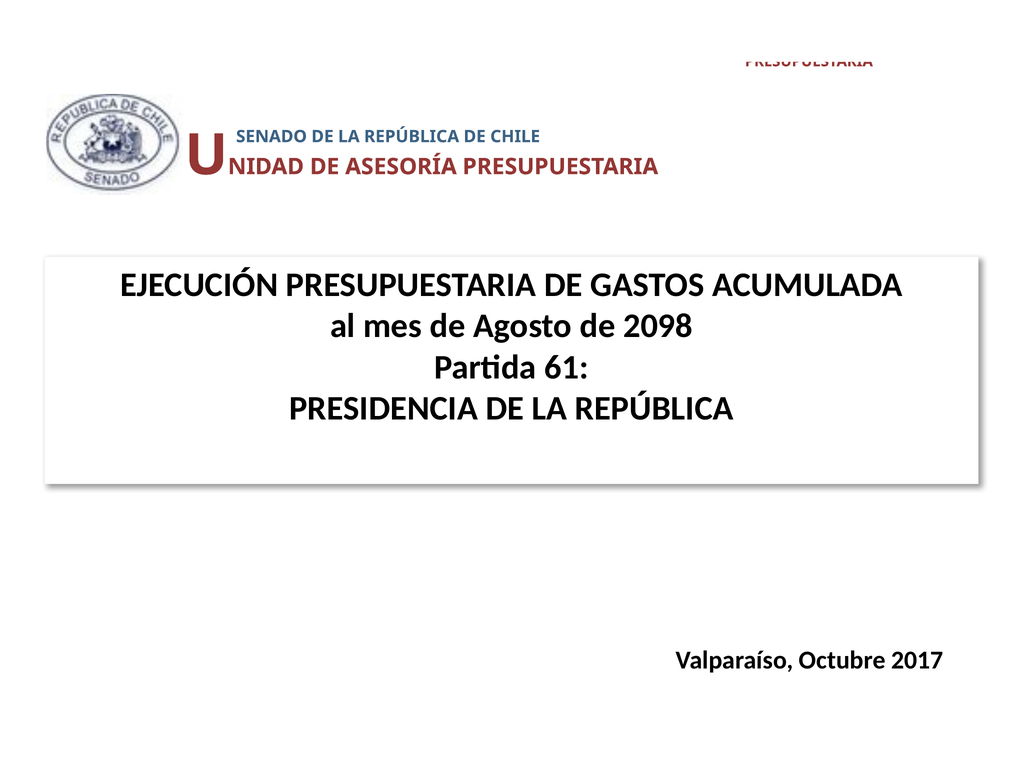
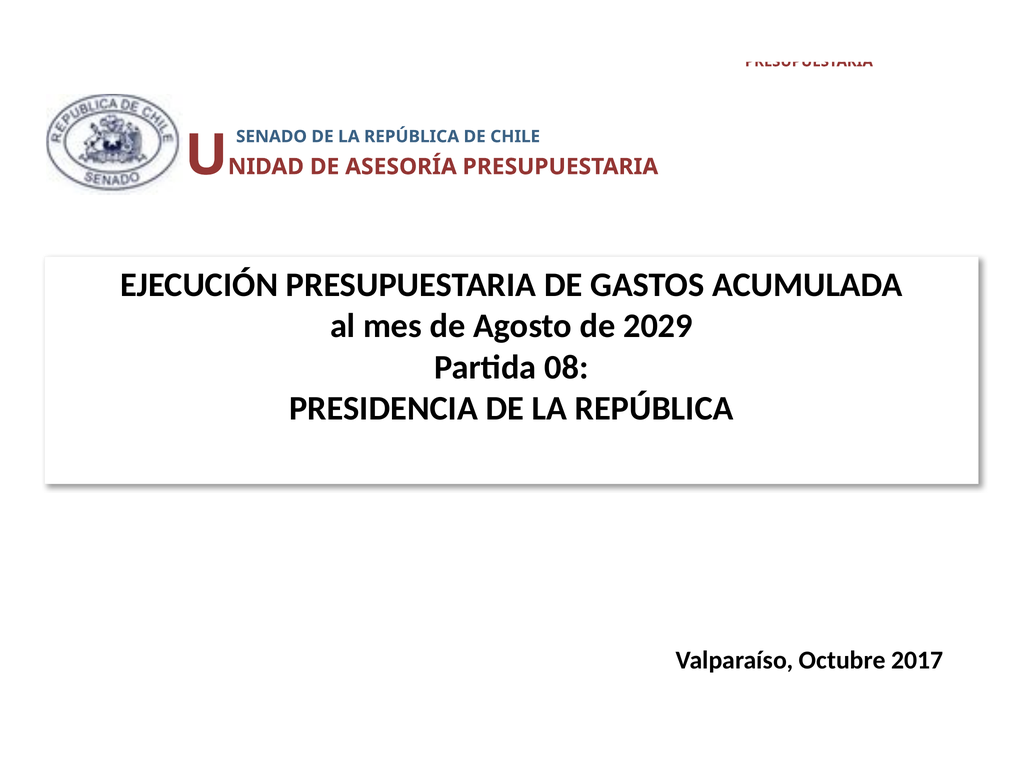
2098: 2098 -> 2029 (658, 326)
61: 61 -> 08 (566, 367)
